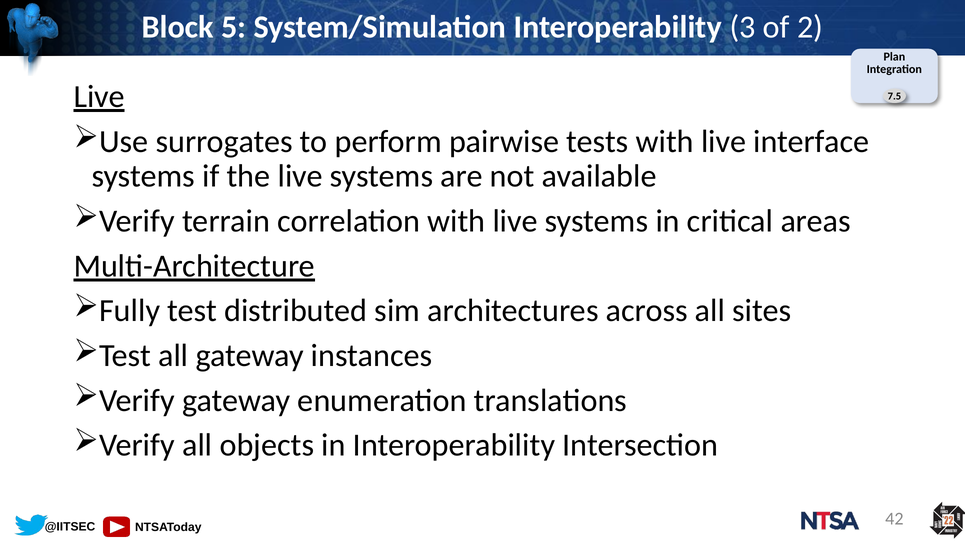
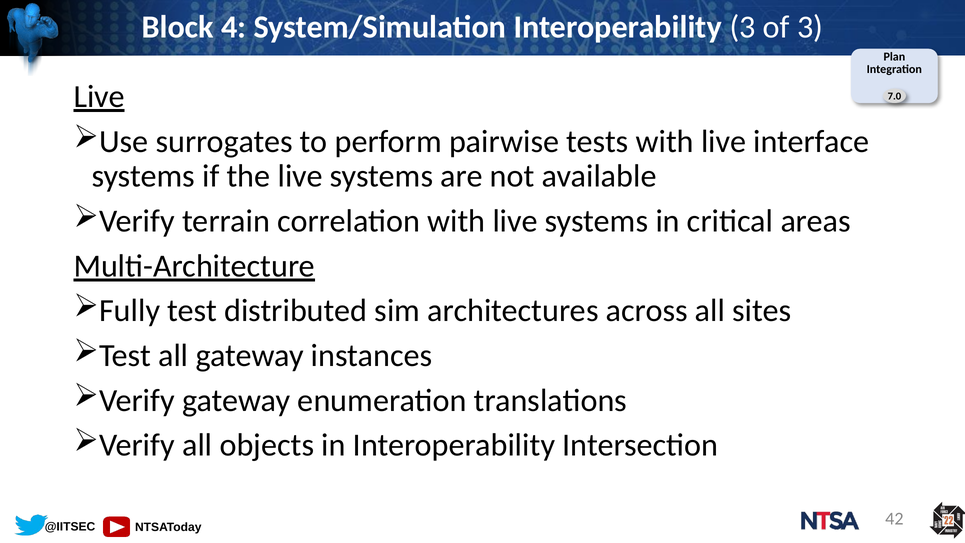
5: 5 -> 4 (234, 27)
of 2: 2 -> 3 (810, 27)
7.5: 7.5 -> 7.0 (894, 96)
